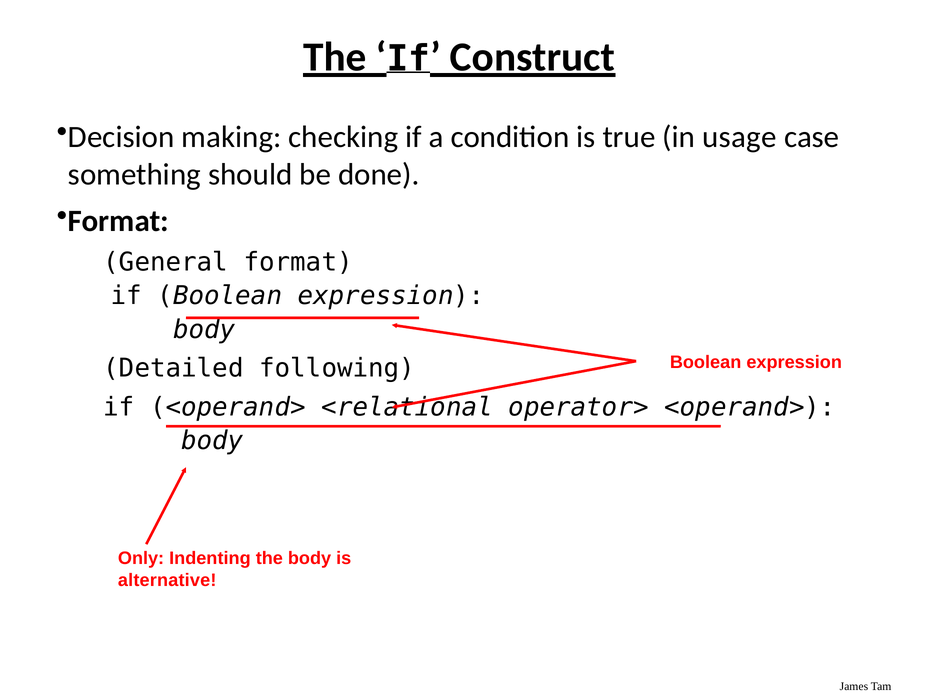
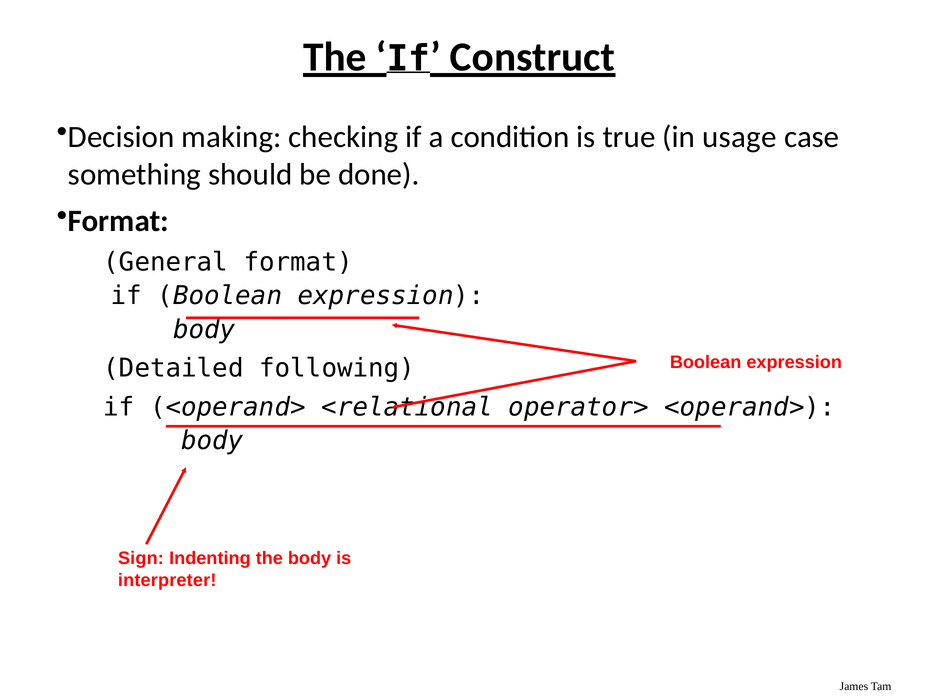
Only: Only -> Sign (141, 559)
alternative: alternative -> interpreter (167, 581)
